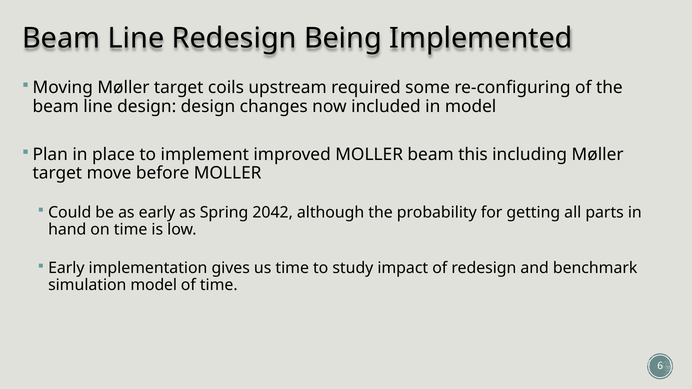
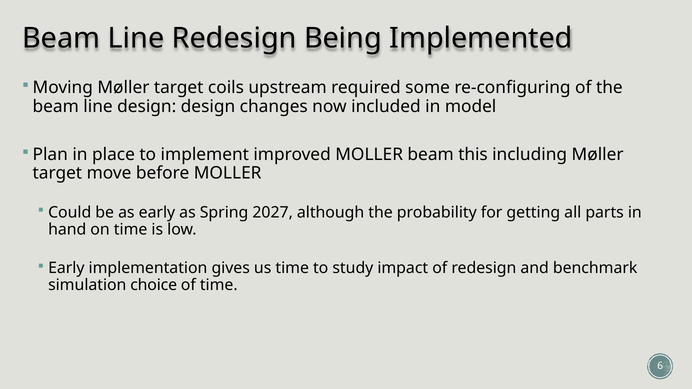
2042: 2042 -> 2027 (273, 213)
simulation model: model -> choice (154, 285)
